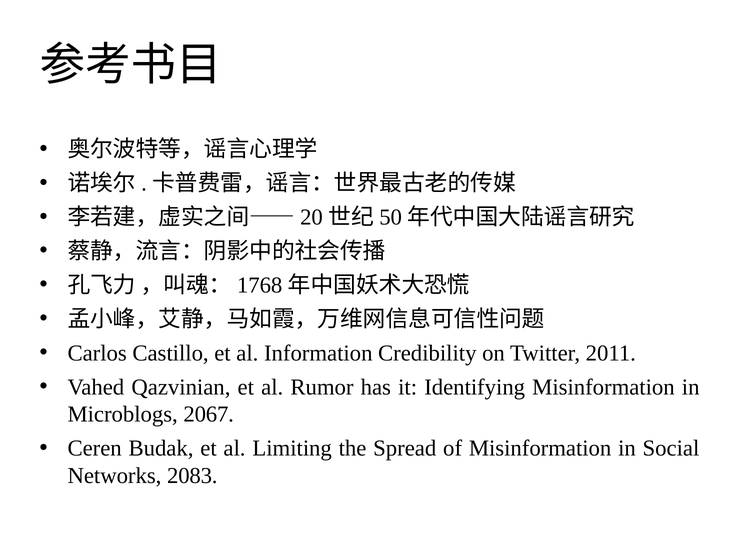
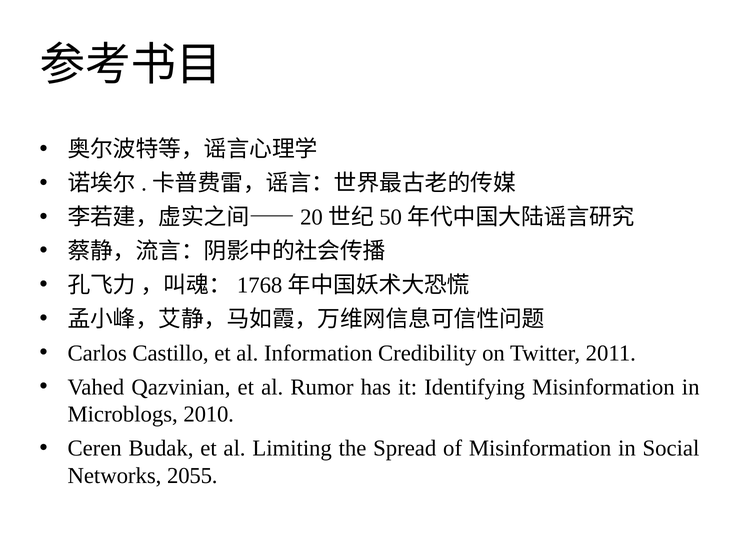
2067: 2067 -> 2010 (209, 414)
2083: 2083 -> 2055 (192, 475)
